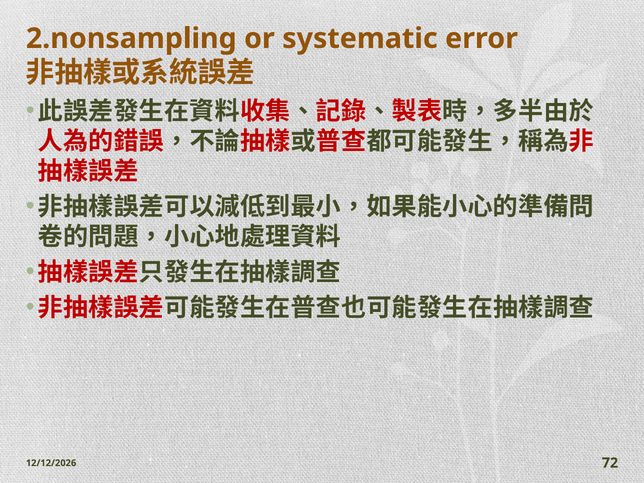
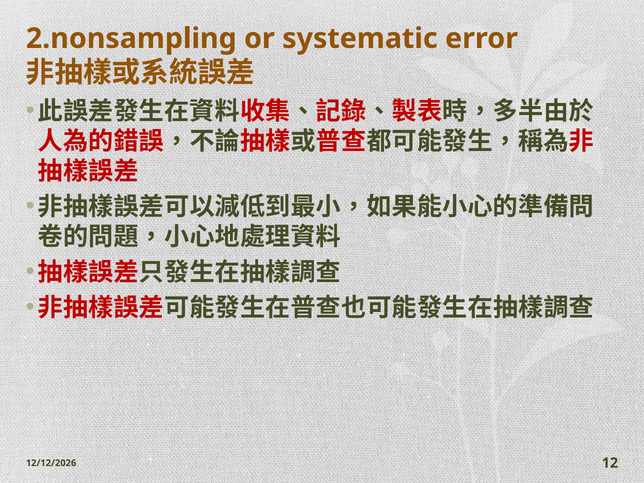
72: 72 -> 12 (610, 463)
